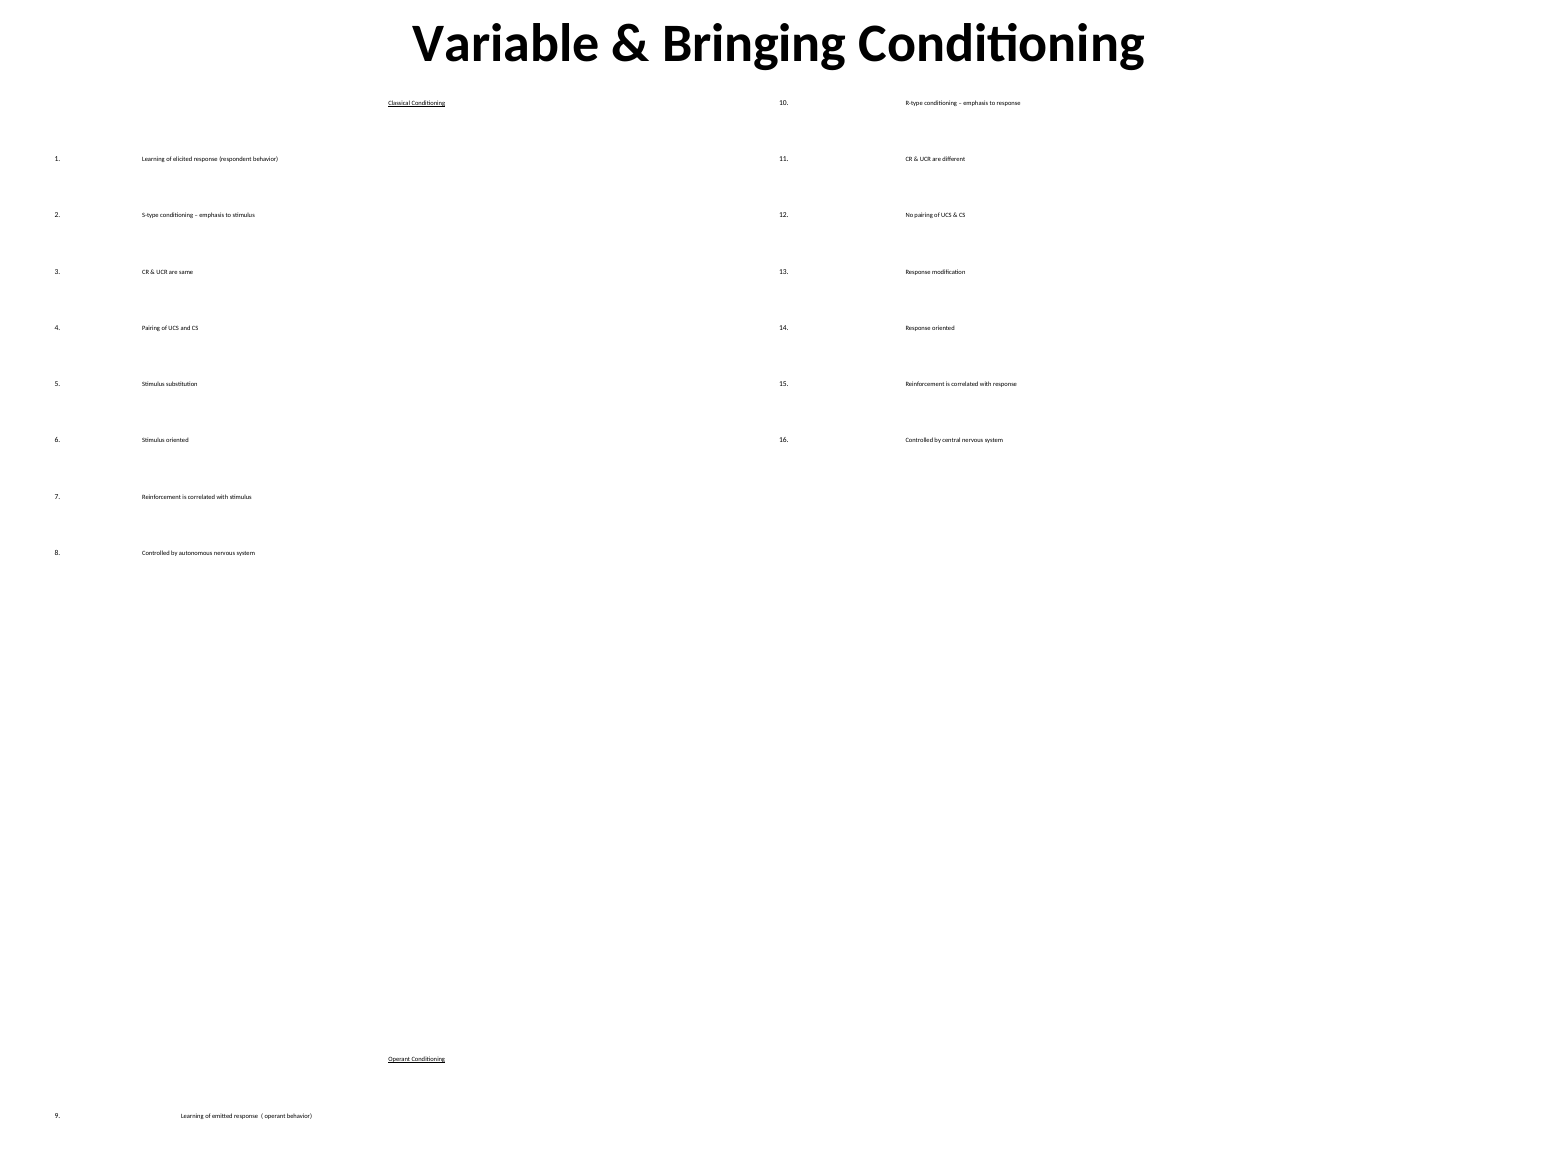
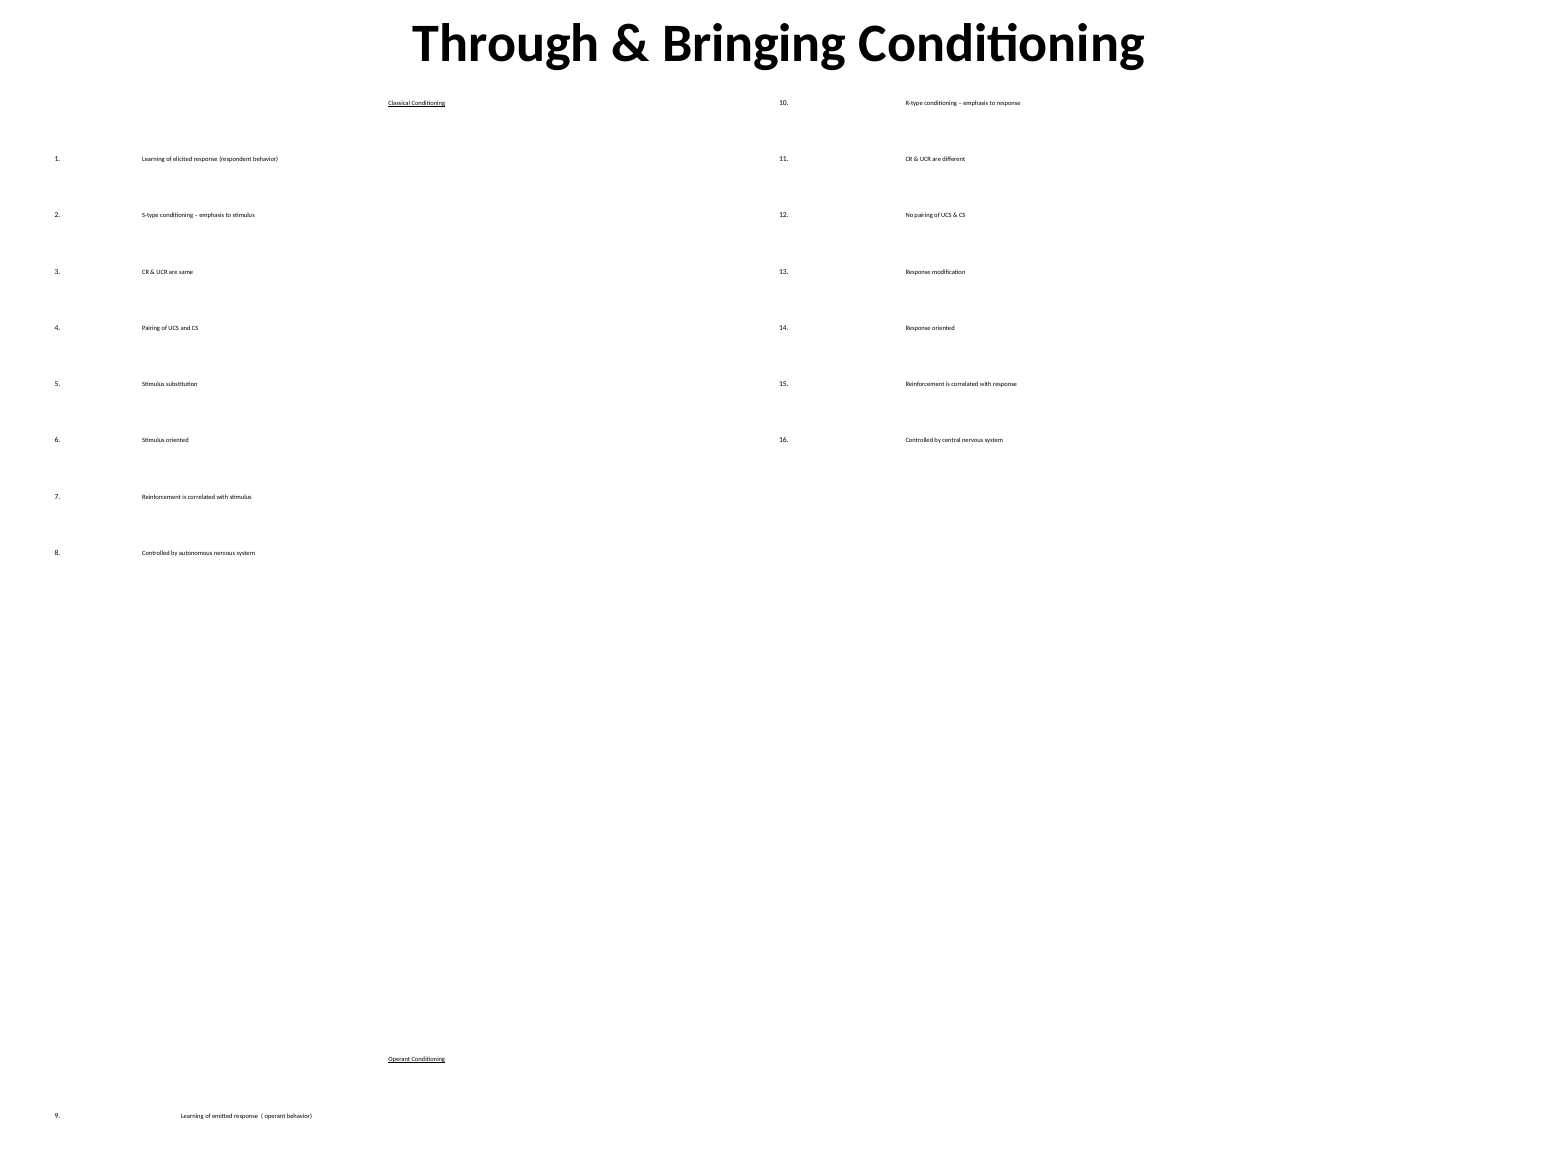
Variable: Variable -> Through (506, 44)
